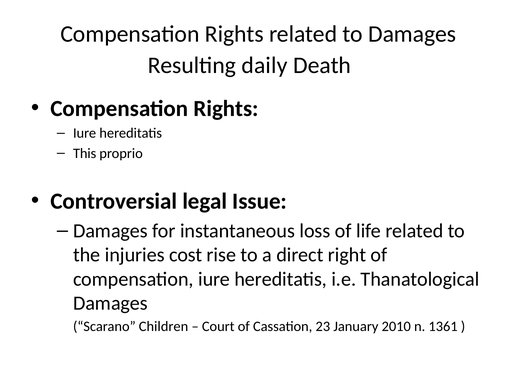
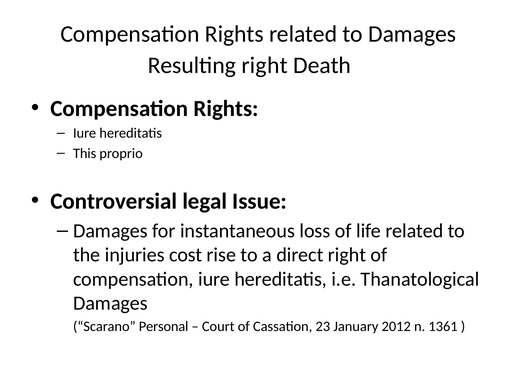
Resulting daily: daily -> right (265, 65)
Children: Children -> Personal (164, 326)
2010: 2010 -> 2012 (396, 326)
